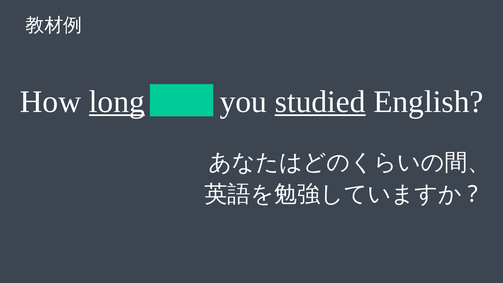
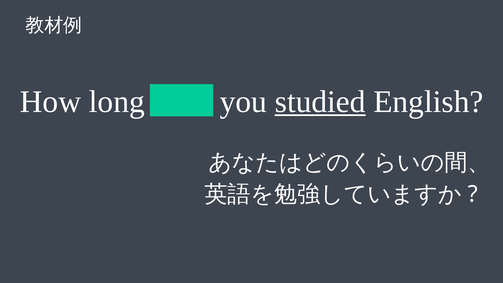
long underline: present -> none (117, 102)
